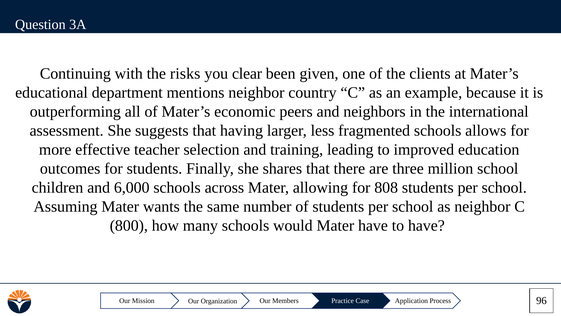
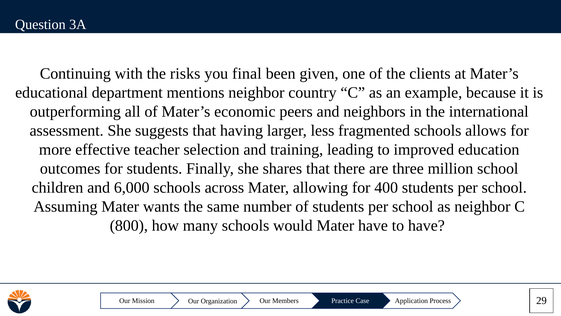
clear: clear -> final (247, 74)
808: 808 -> 400 (386, 187)
96: 96 -> 29 (541, 300)
